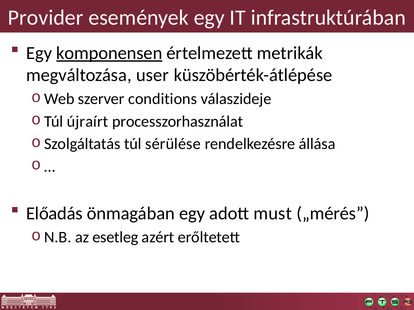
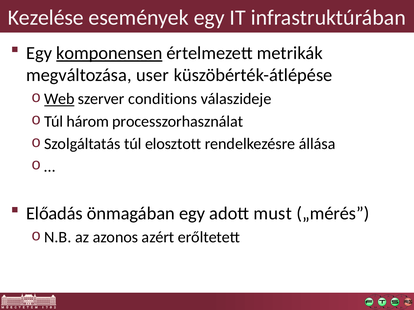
Provider: Provider -> Kezelése (46, 18)
Web underline: none -> present (59, 99)
újraírt: újraírt -> három (88, 122)
sérülése: sérülése -> elosztott (173, 144)
esetleg: esetleg -> azonos (115, 238)
